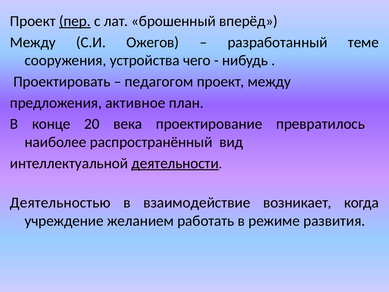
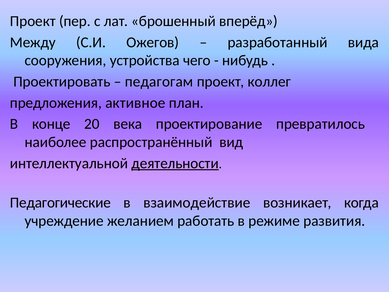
пер underline: present -> none (75, 21)
теме: теме -> вида (363, 42)
педагогом: педагогом -> педагогам (159, 82)
проект между: между -> коллег (269, 82)
Деятельностью: Деятельностью -> Педагогические (60, 202)
